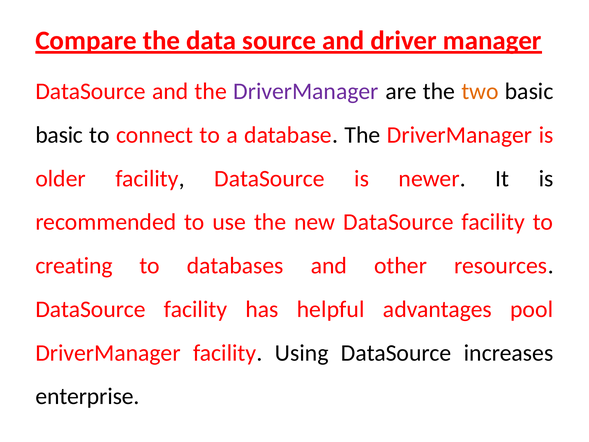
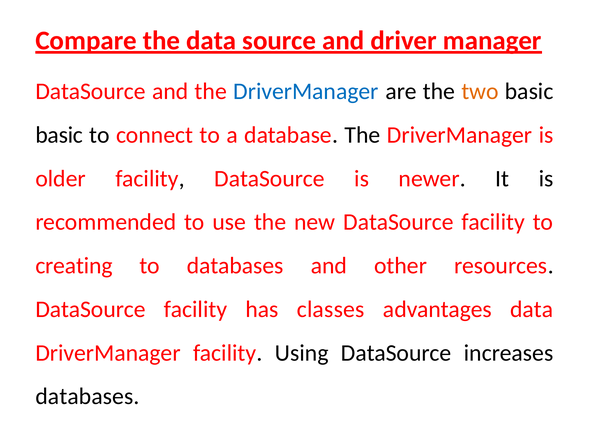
DriverManager colour: purple -> blue (306, 91)
helpful: helpful -> classes (331, 309)
advantages pool: pool -> data (532, 309)
enterprise: enterprise -> databases (87, 396)
